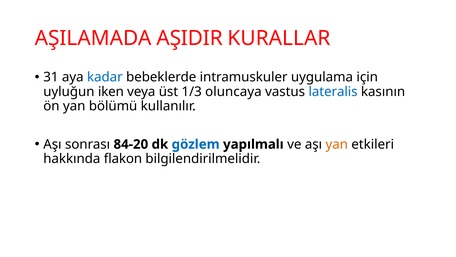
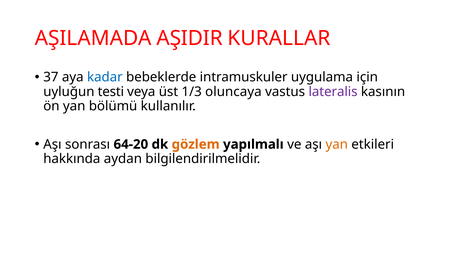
31: 31 -> 37 (51, 77)
iken: iken -> testi (111, 91)
lateralis colour: blue -> purple (333, 91)
84-20: 84-20 -> 64-20 (131, 144)
gözlem colour: blue -> orange (196, 144)
flakon: flakon -> aydan (123, 158)
